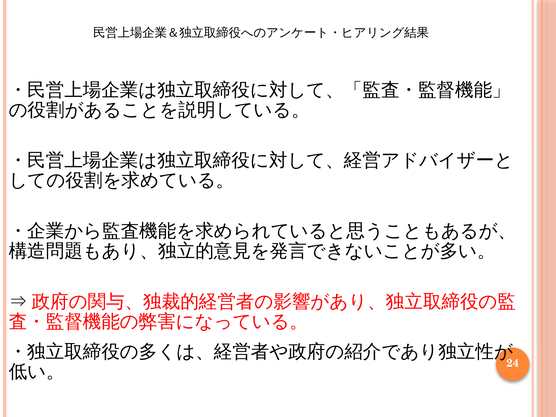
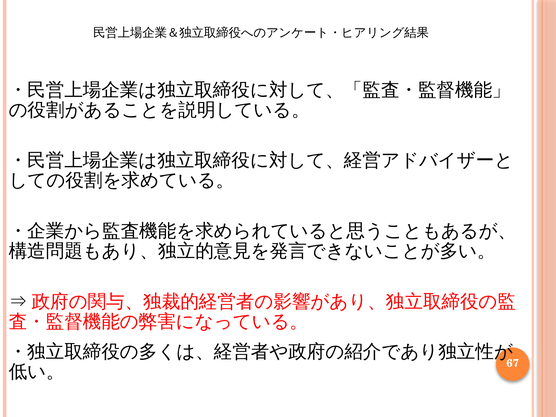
24: 24 -> 67 (513, 363)
